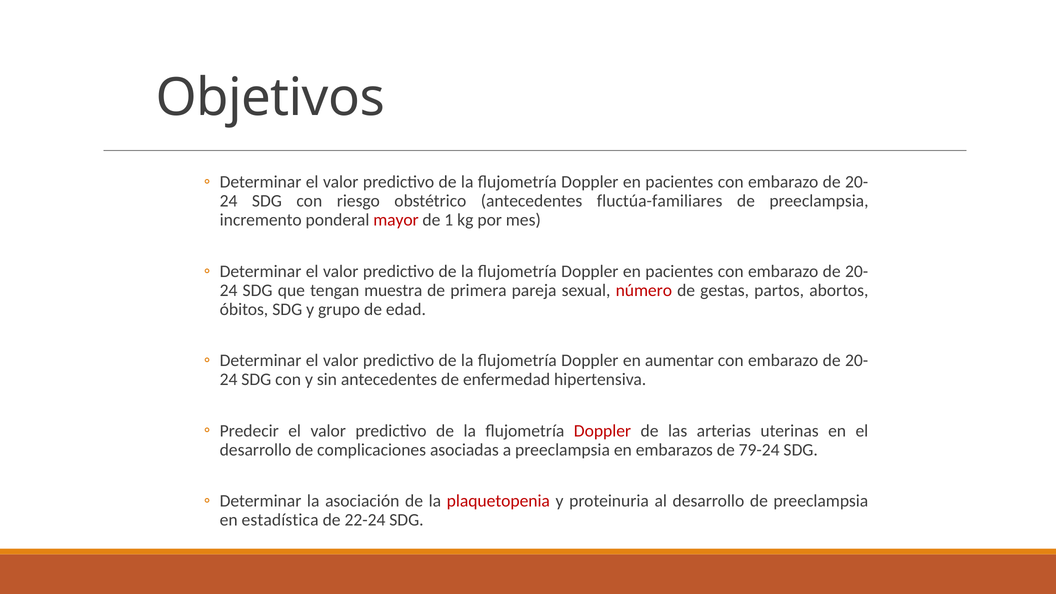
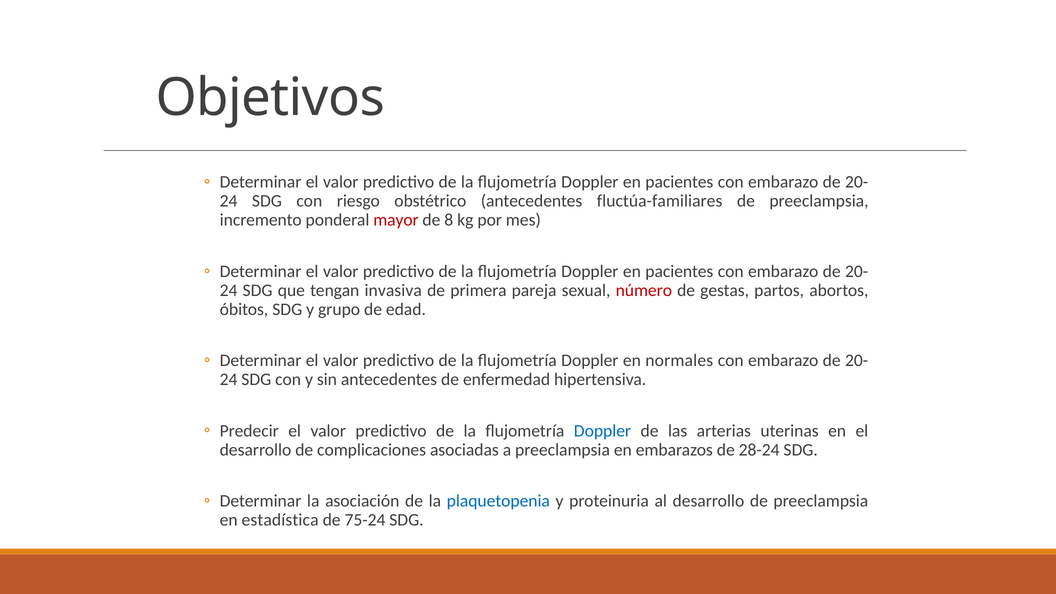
1: 1 -> 8 (449, 220)
muestra: muestra -> invasiva (393, 290)
aumentar: aumentar -> normales (679, 361)
Doppler colour: red -> blue (602, 431)
79-24: 79-24 -> 28-24 (759, 450)
plaquetopenia colour: red -> blue (498, 501)
22-24: 22-24 -> 75-24 (365, 520)
